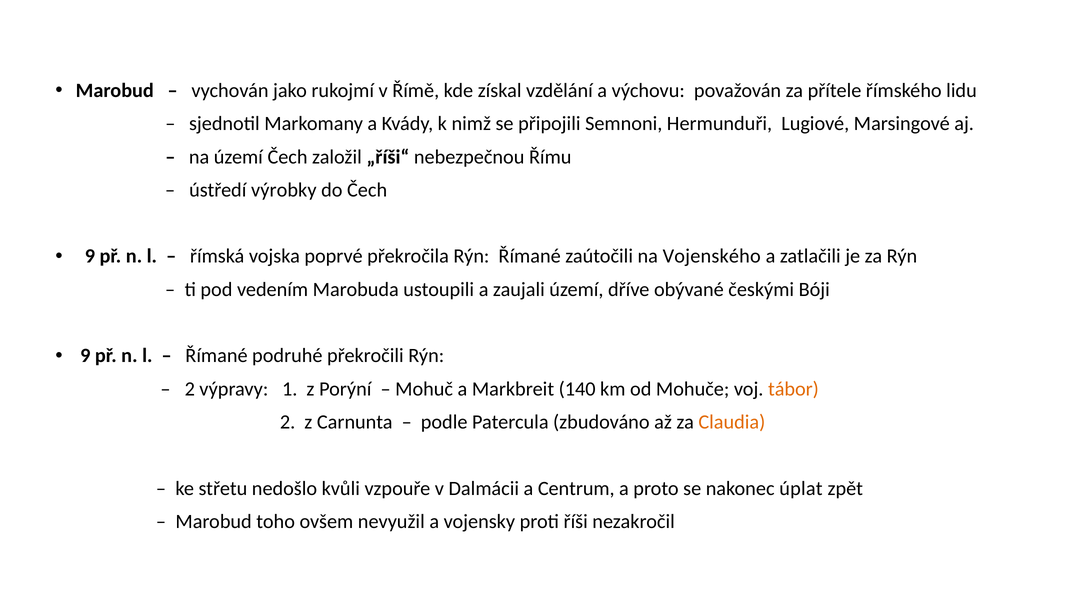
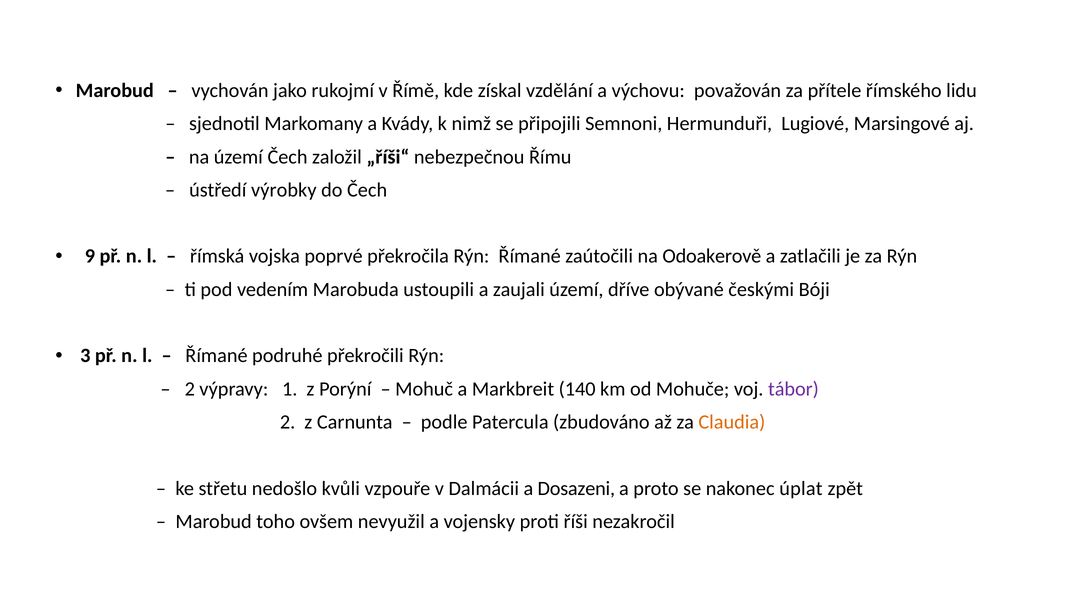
Vojenského: Vojenského -> Odoakerově (712, 256)
9: 9 -> 3 (85, 356)
tábor colour: orange -> purple (793, 389)
Centrum: Centrum -> Dosazeni (576, 488)
